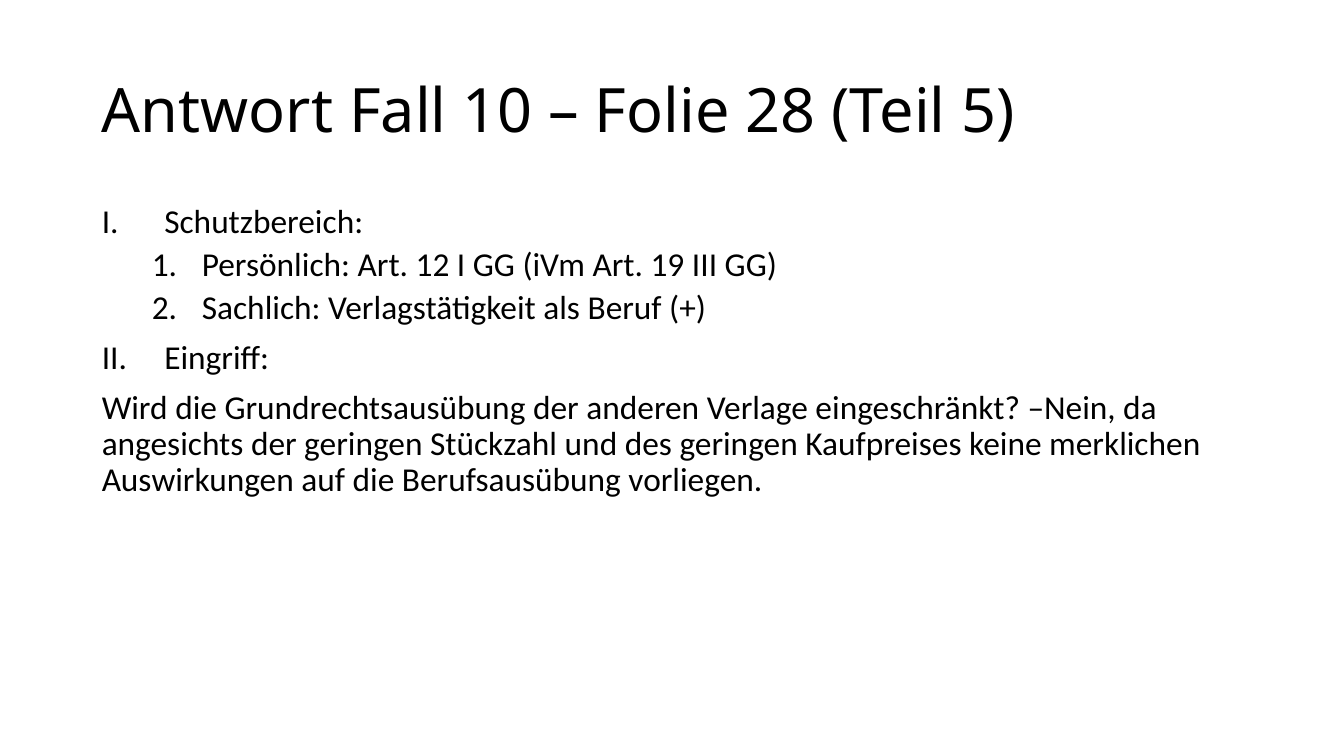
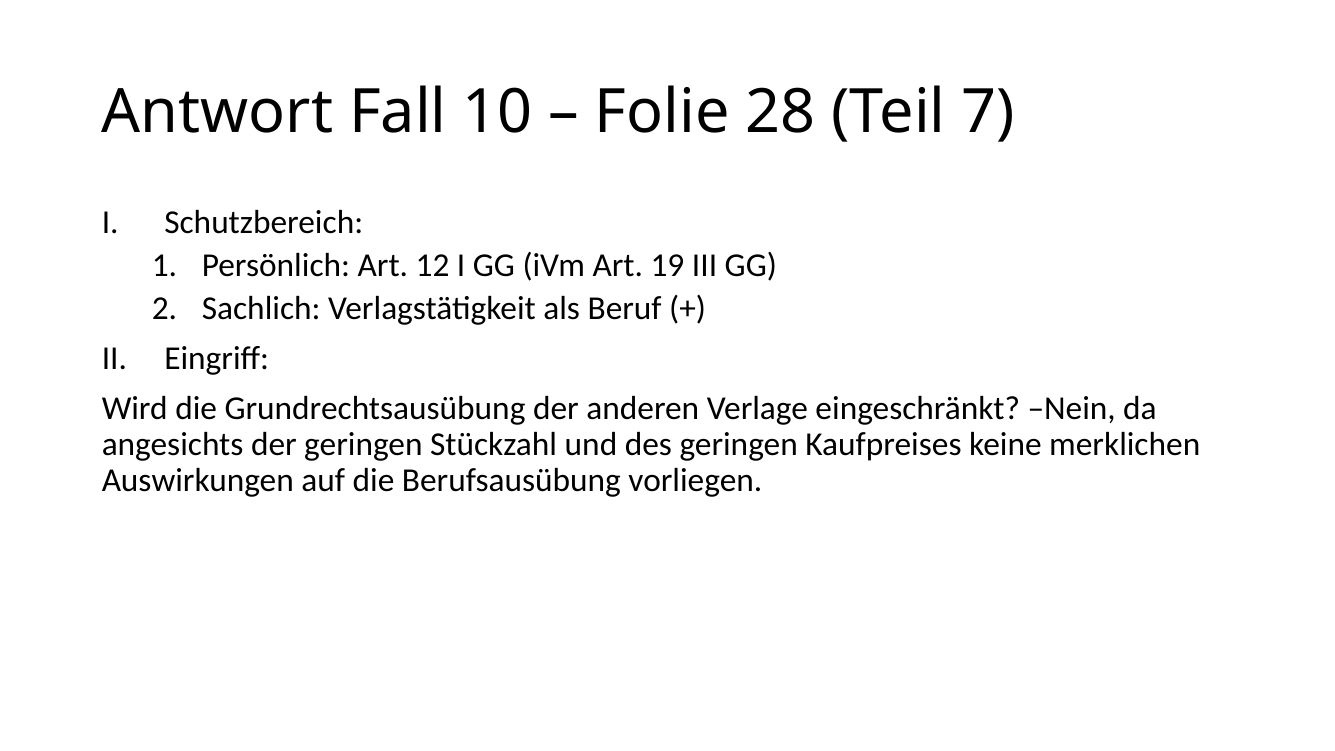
5: 5 -> 7 (988, 112)
